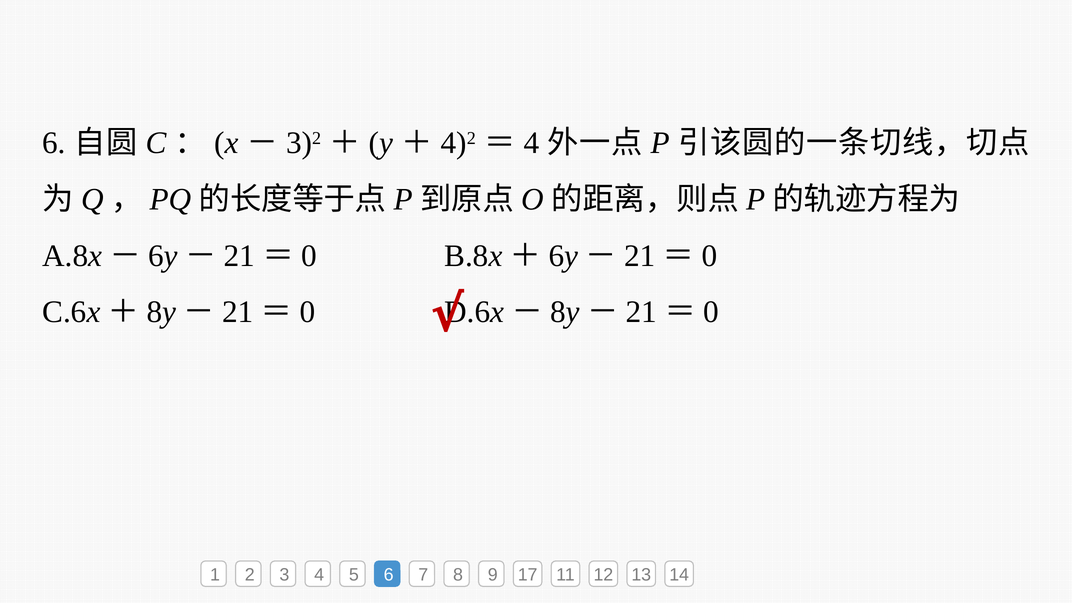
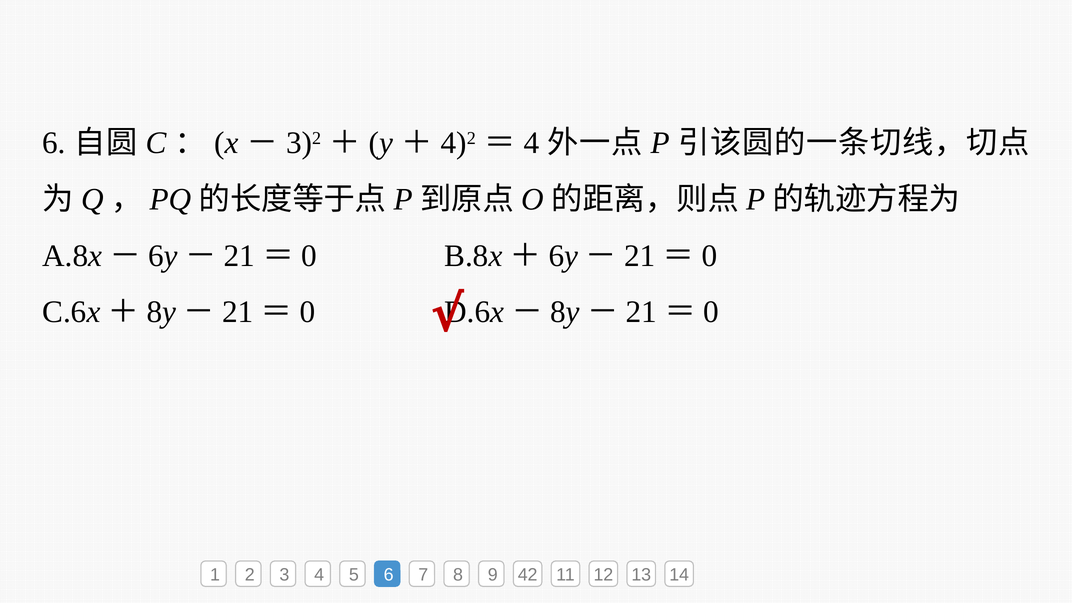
17: 17 -> 42 (528, 575)
